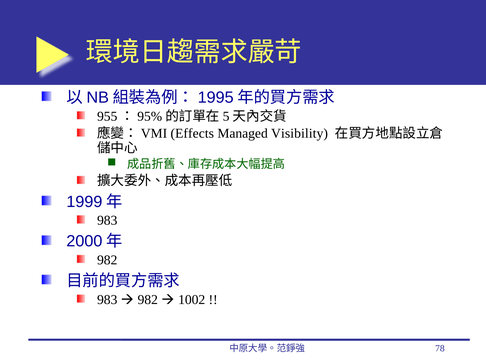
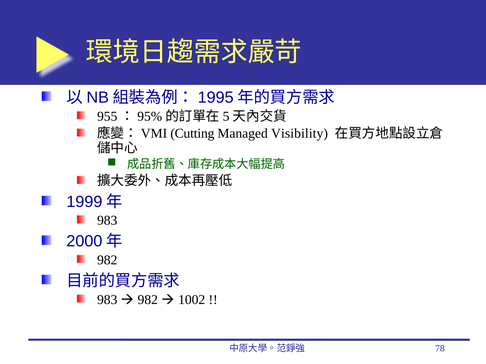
Effects: Effects -> Cutting (192, 134)
